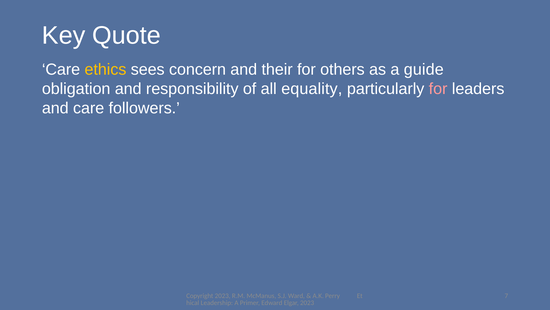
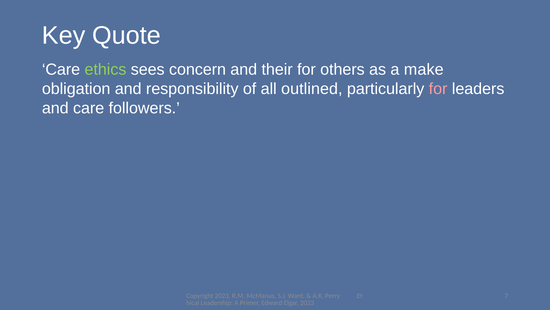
ethics colour: yellow -> light green (105, 69)
guide: guide -> make (424, 69)
equality: equality -> outlined (312, 89)
